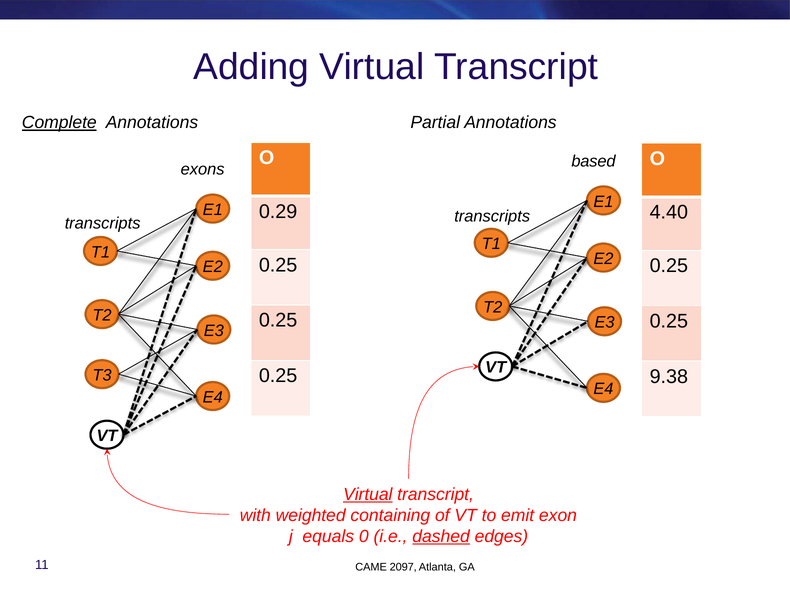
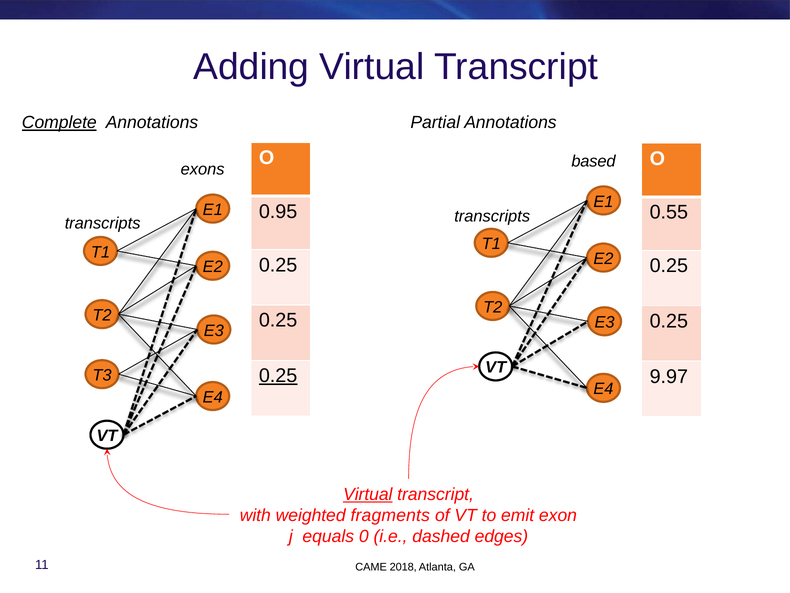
0.29: 0.29 -> 0.95 (278, 211)
4.40: 4.40 -> 0.55 (669, 212)
0.25 underline: none -> present (278, 376)
9.38: 9.38 -> 9.97 (669, 376)
containing: containing -> fragments (390, 515)
dashed underline: present -> none (441, 536)
2097: 2097 -> 2018 (403, 567)
